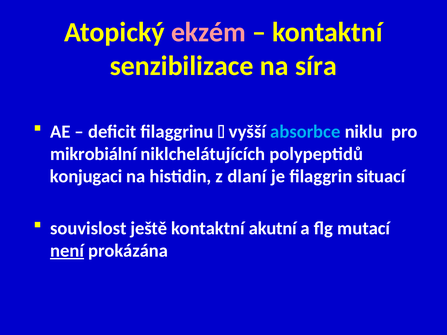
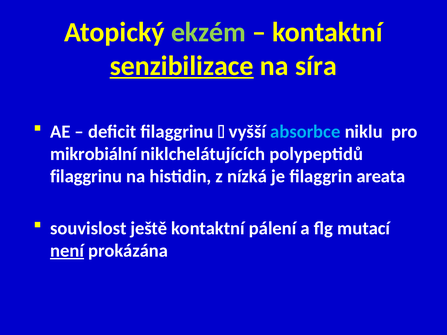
ekzém colour: pink -> light green (208, 32)
senzibilizace underline: none -> present (182, 66)
konjugaci: konjugaci -> filaggrinu (86, 176)
dlaní: dlaní -> nízká (247, 176)
situací: situací -> areata (381, 176)
akutní: akutní -> pálení (273, 229)
